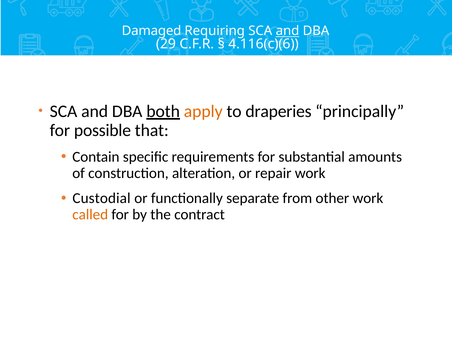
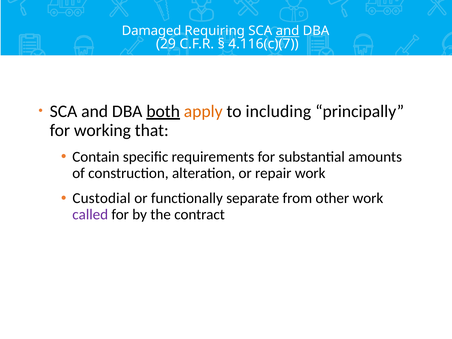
4.116(c)(6: 4.116(c)(6 -> 4.116(c)(7 (264, 44)
draperies: draperies -> including (278, 111)
possible: possible -> working (102, 130)
called colour: orange -> purple (90, 215)
